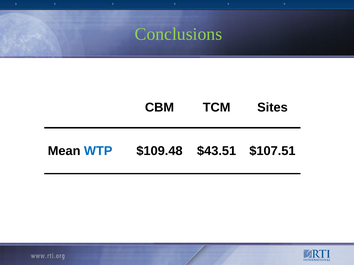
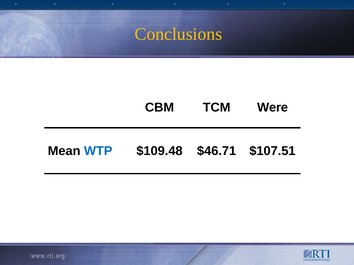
Conclusions colour: light green -> yellow (178, 34)
Sites: Sites -> Were (273, 108)
$43.51: $43.51 -> $46.71 (217, 151)
